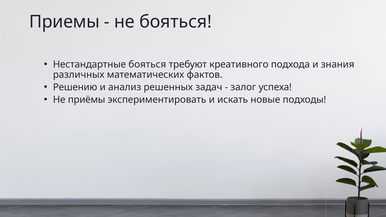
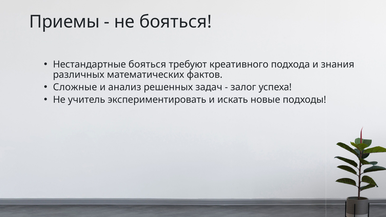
Решению: Решению -> Сложные (75, 87)
приёмы: приёмы -> учитель (87, 100)
